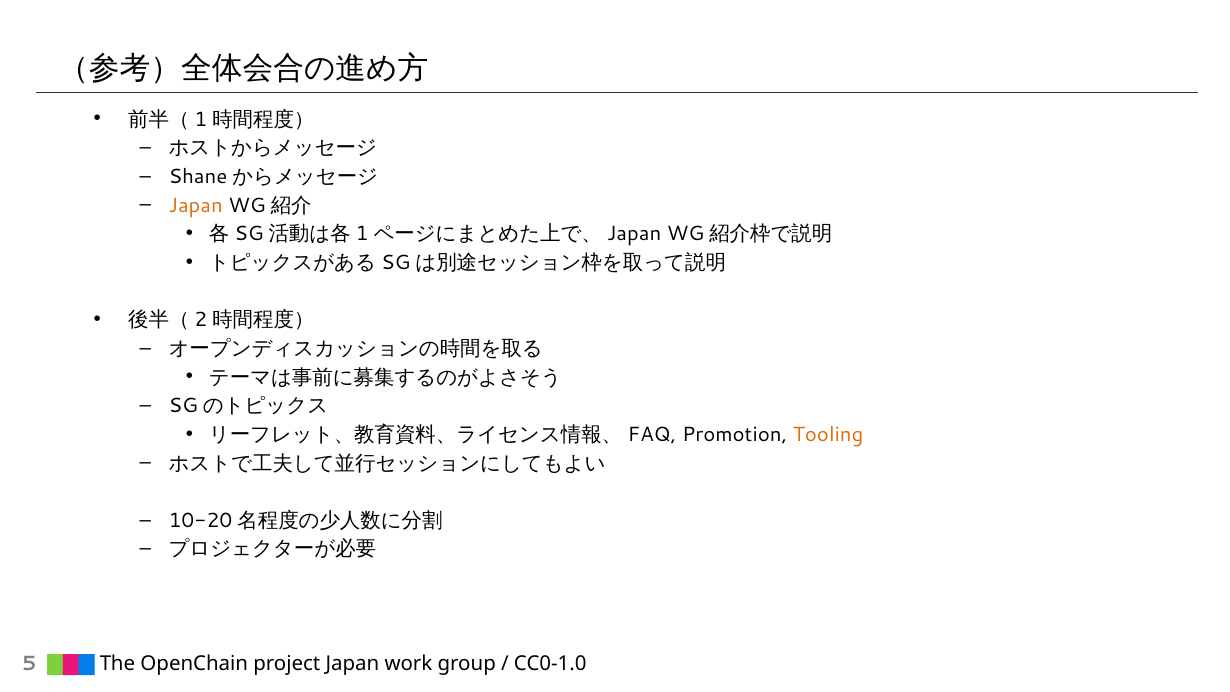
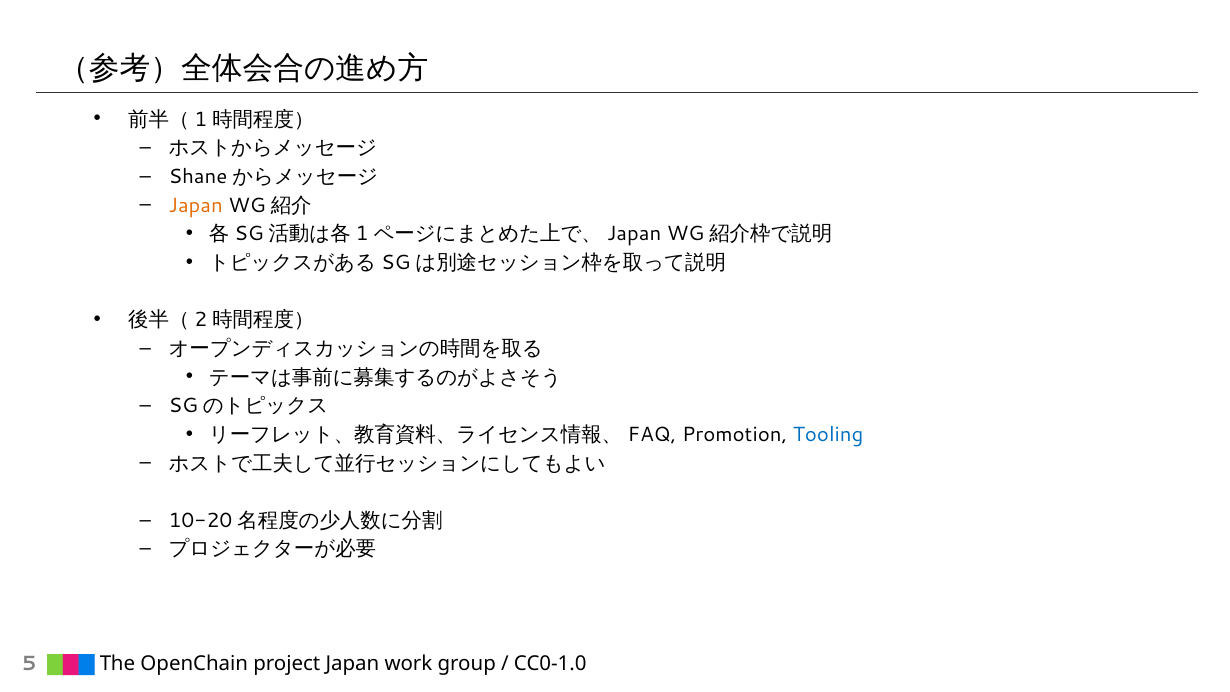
Tooling colour: orange -> blue (828, 435)
